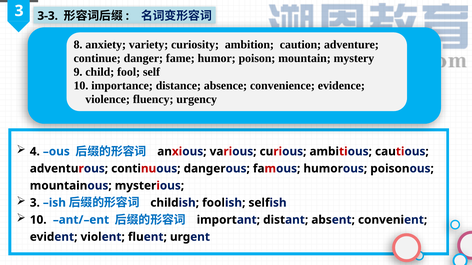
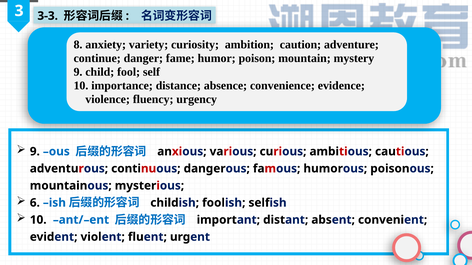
4: 4 -> 9 (35, 152)
3: 3 -> 6 (35, 203)
